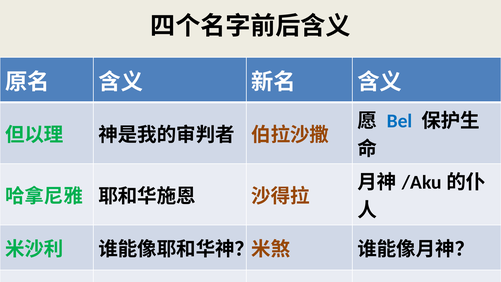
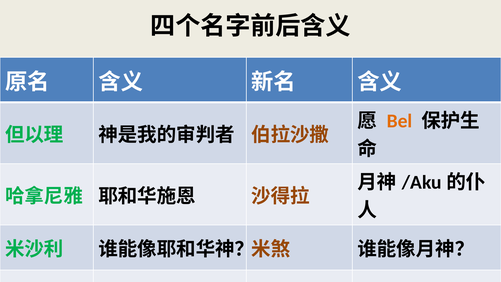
Bel colour: blue -> orange (400, 121)
